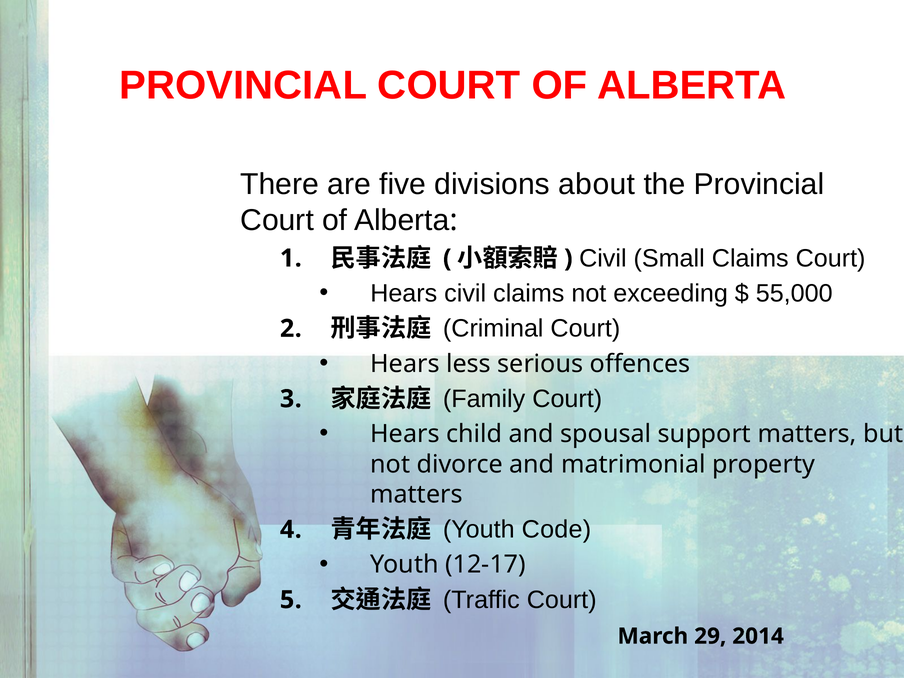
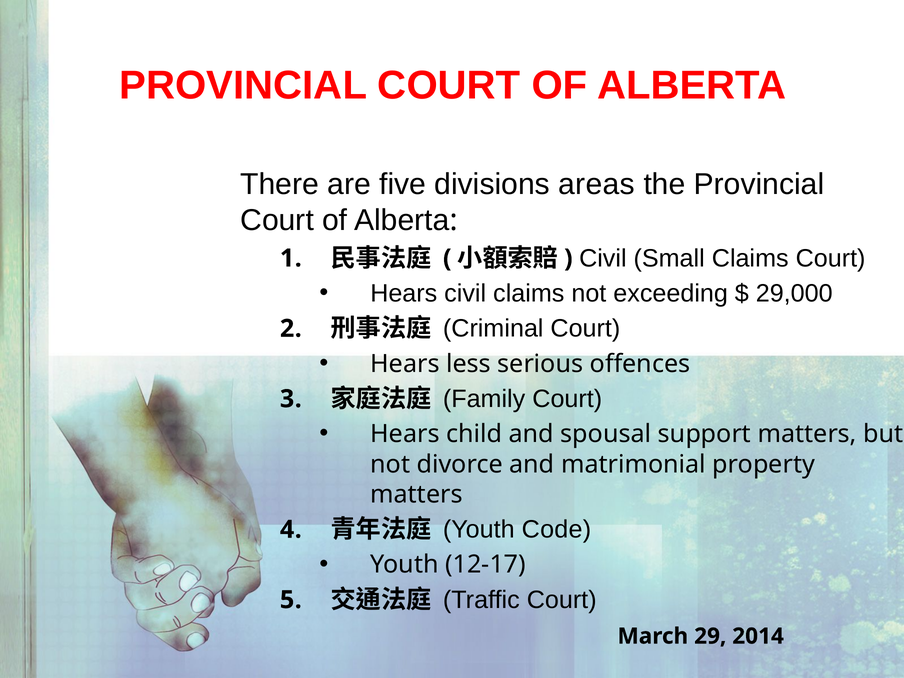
about: about -> areas (597, 184)
55,000: 55,000 -> 29,000 (794, 293)
